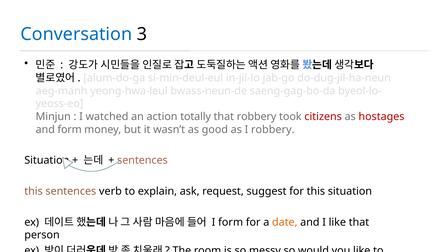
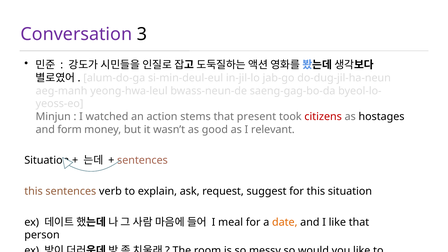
Conversation colour: blue -> purple (76, 34)
totally: totally -> stems (196, 117)
that robbery: robbery -> present (256, 117)
hostages colour: red -> black (381, 117)
I robbery: robbery -> relevant (273, 129)
I form: form -> meal (231, 222)
